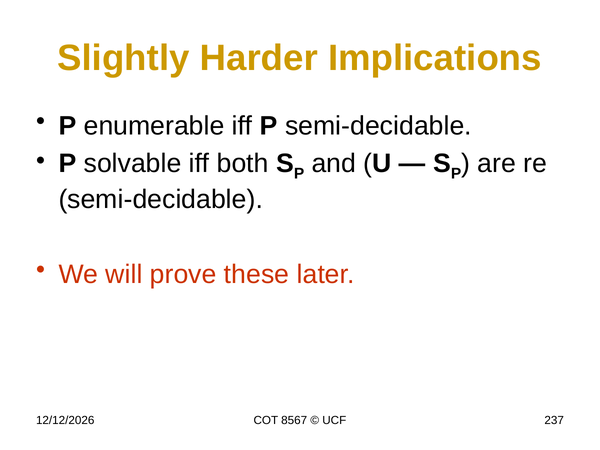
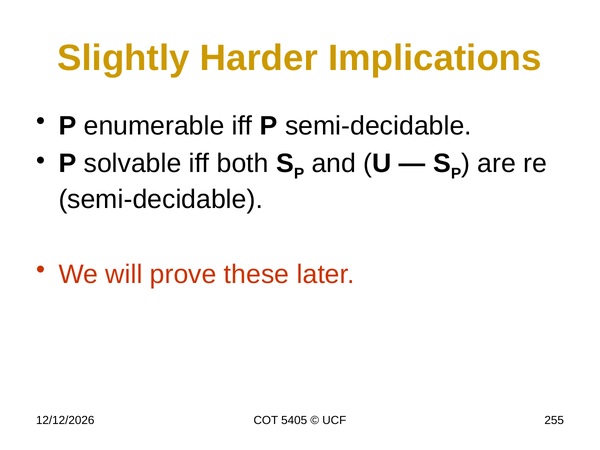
8567: 8567 -> 5405 (294, 421)
237: 237 -> 255 (554, 421)
